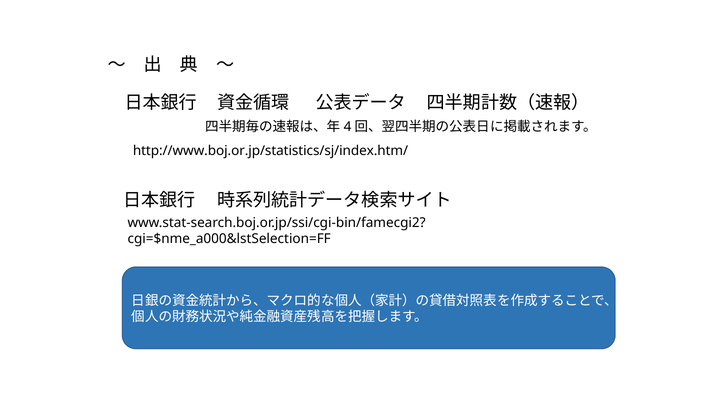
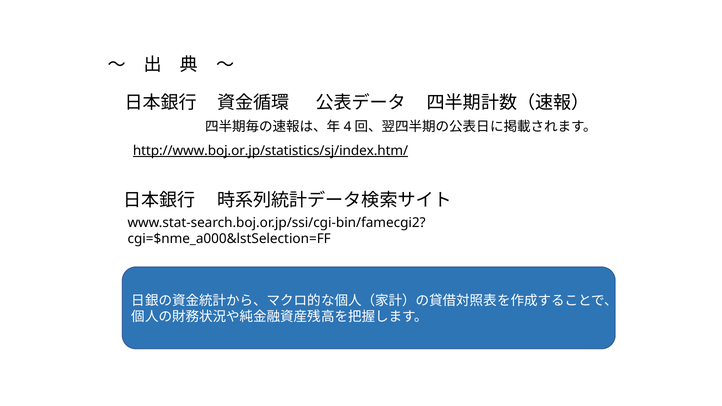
http://www.boj.or.jp/statistics/sj/index.htm/ underline: none -> present (270, 151)
